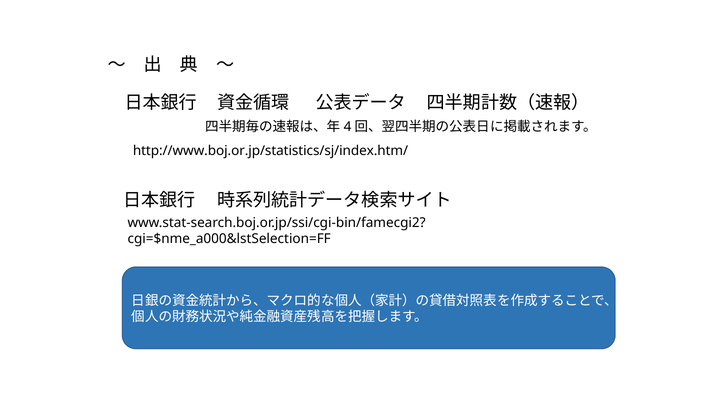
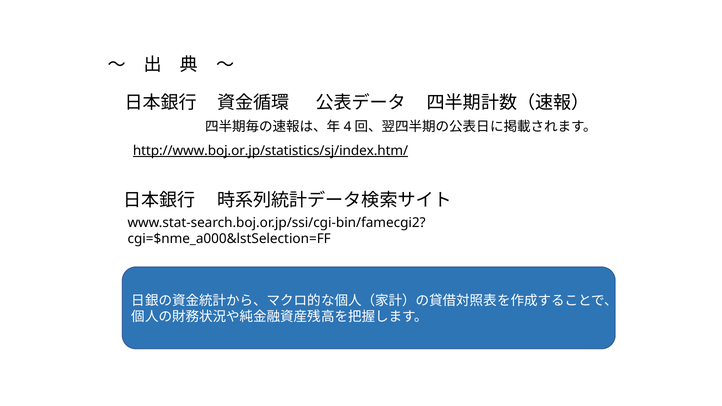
http://www.boj.or.jp/statistics/sj/index.htm/ underline: none -> present (270, 151)
